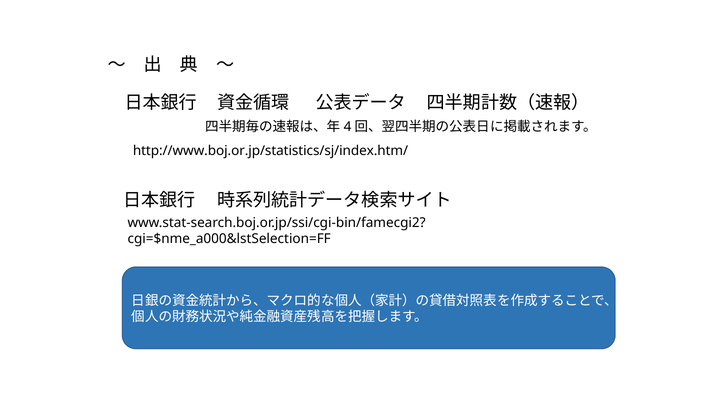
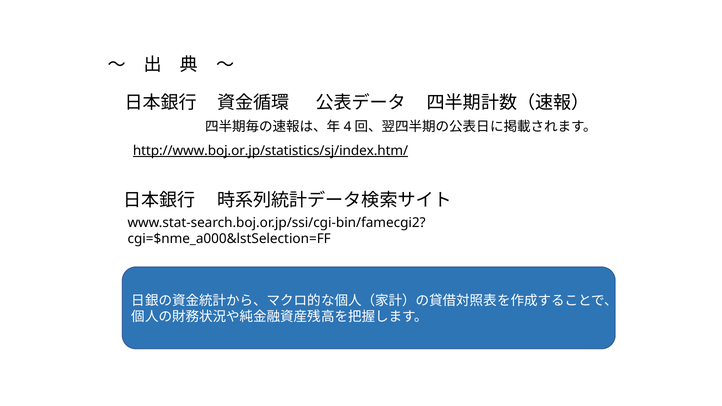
http://www.boj.or.jp/statistics/sj/index.htm/ underline: none -> present (270, 151)
